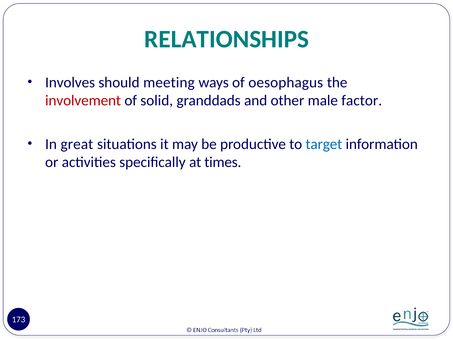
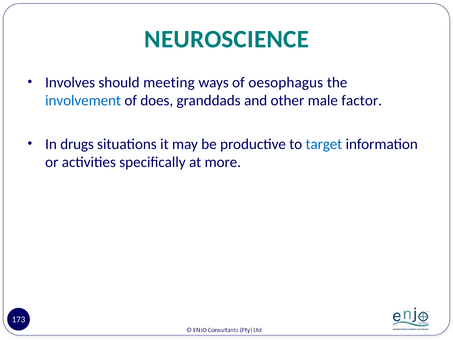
RELATIONSHIPS: RELATIONSHIPS -> NEUROSCIENCE (227, 39)
involvement colour: red -> blue (83, 100)
solid: solid -> does (157, 100)
great: great -> drugs (77, 144)
times: times -> more (223, 162)
